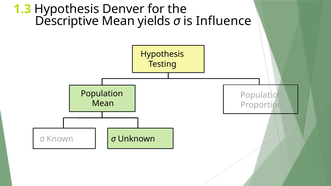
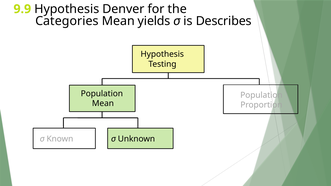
1.3: 1.3 -> 9.9 (22, 9)
Descriptive: Descriptive -> Categories (67, 21)
Influence: Influence -> Describes (224, 21)
